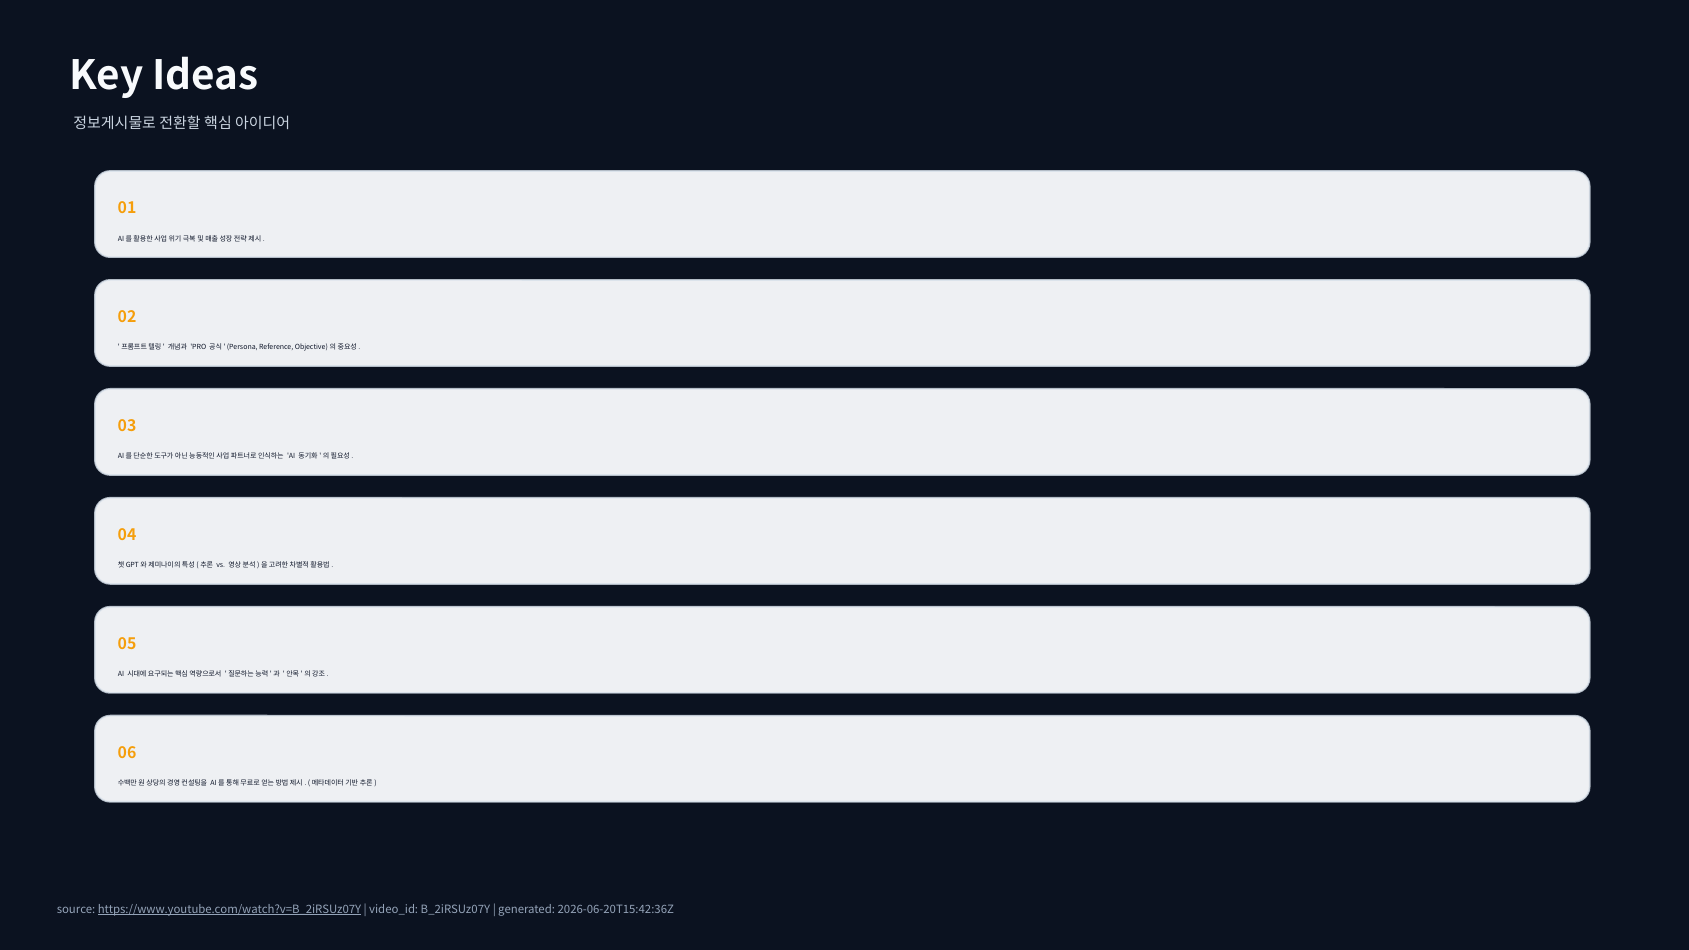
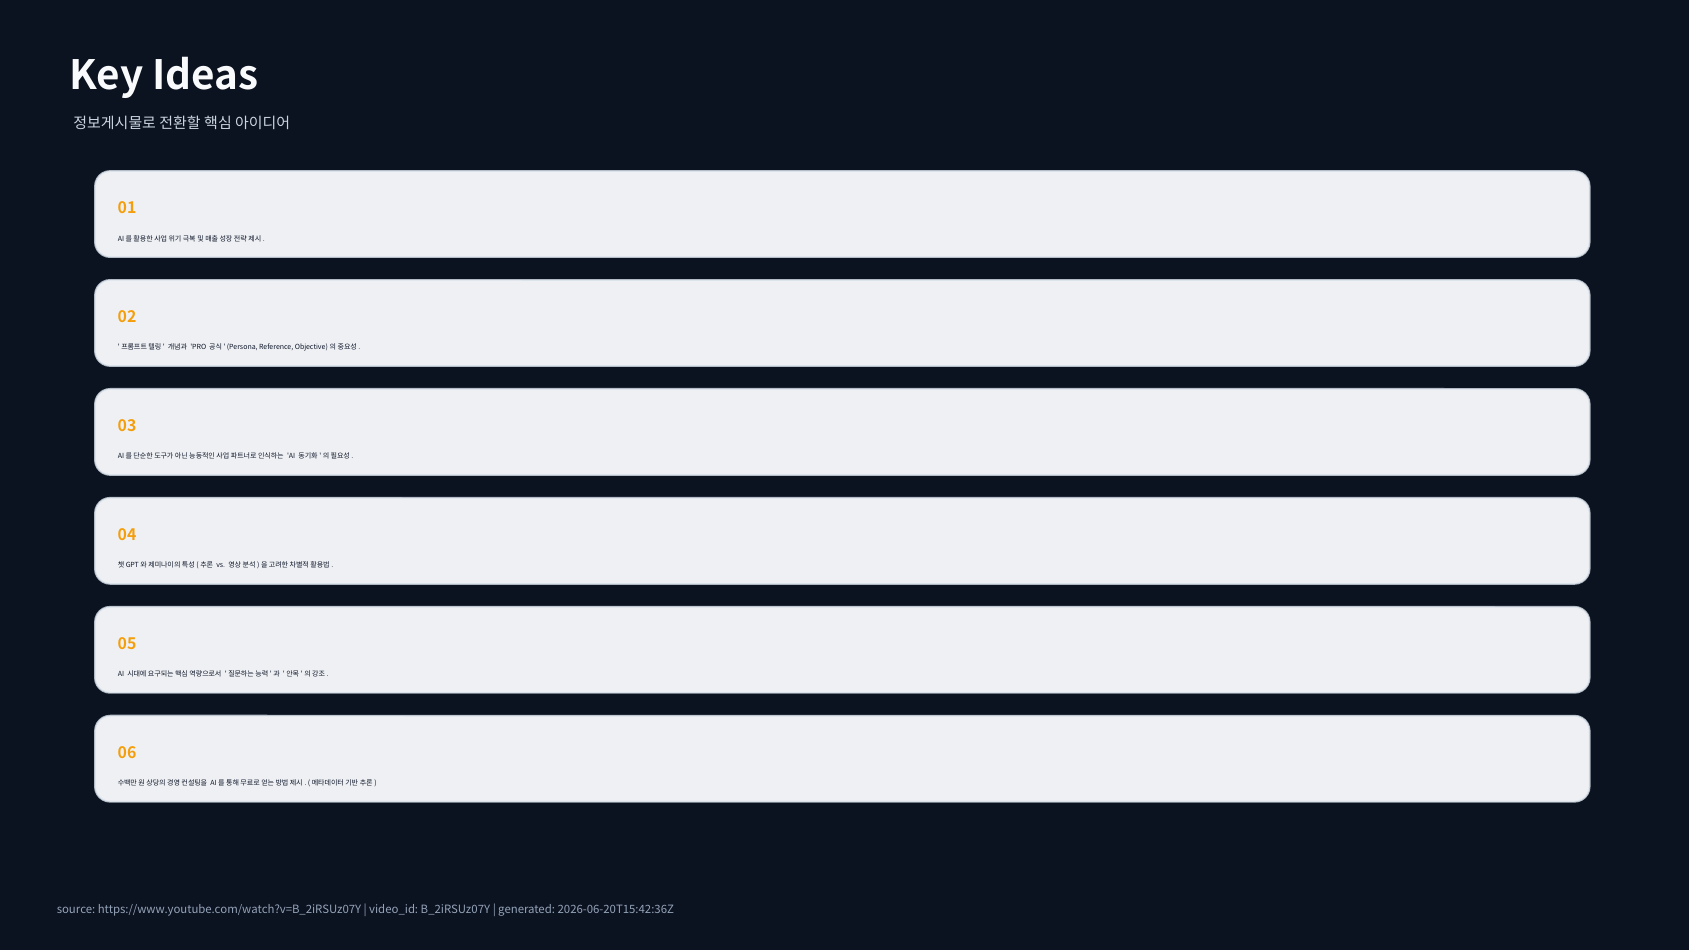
https://www.youtube.com/watch?v=B_2iRSUz07Y underline: present -> none (229, 910)
